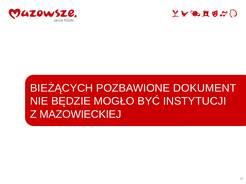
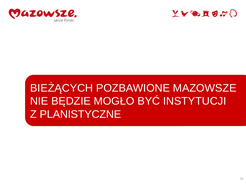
DOKUMENT: DOKUMENT -> MAZOWSZE (205, 88)
MAZOWIECKIEJ: MAZOWIECKIEJ -> PLANISTYCZNE (80, 115)
